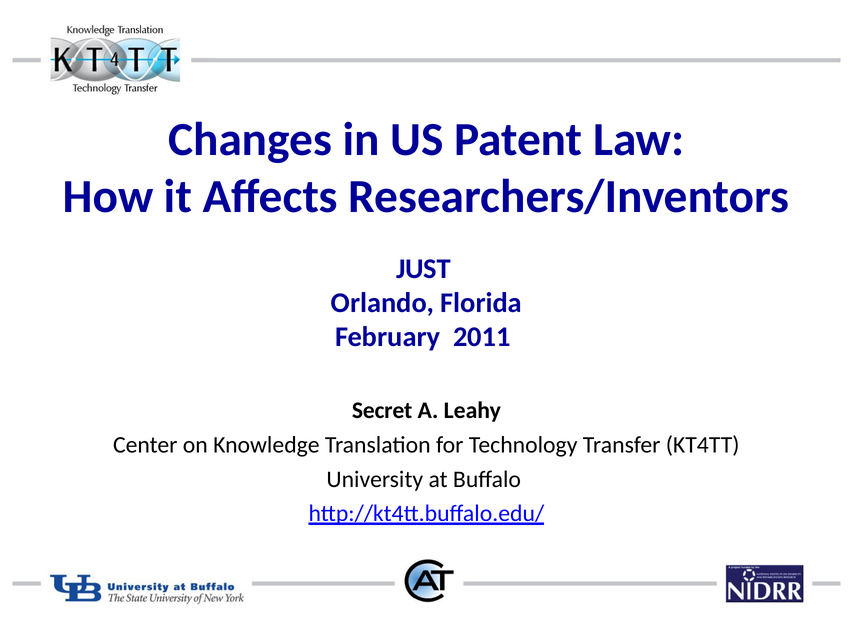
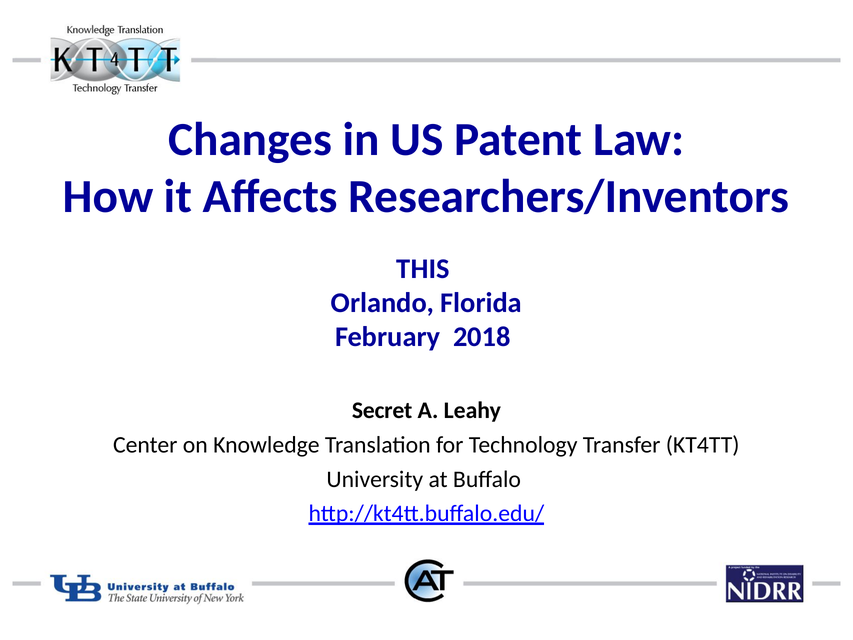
JUST: JUST -> THIS (423, 269)
2011: 2011 -> 2018 (482, 337)
